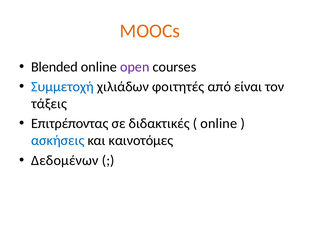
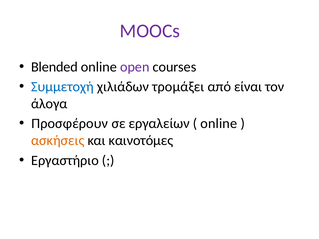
MOOCs colour: orange -> purple (150, 31)
φοιτητές: φοιτητές -> τρομάξει (178, 87)
τάξεις: τάξεις -> άλογα (49, 104)
Επιτρέποντας: Επιτρέποντας -> Προσφέρουν (70, 124)
διδακτικές: διδακτικές -> εργαλείων (159, 124)
ασκήσεις colour: blue -> orange (58, 141)
Δεδομένων: Δεδομένων -> Εργαστήριο (65, 161)
